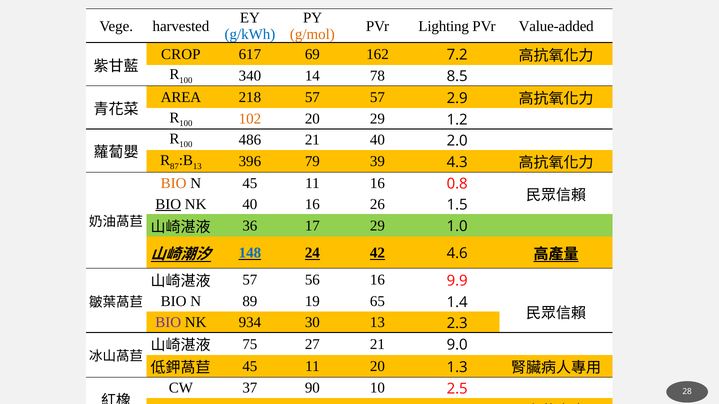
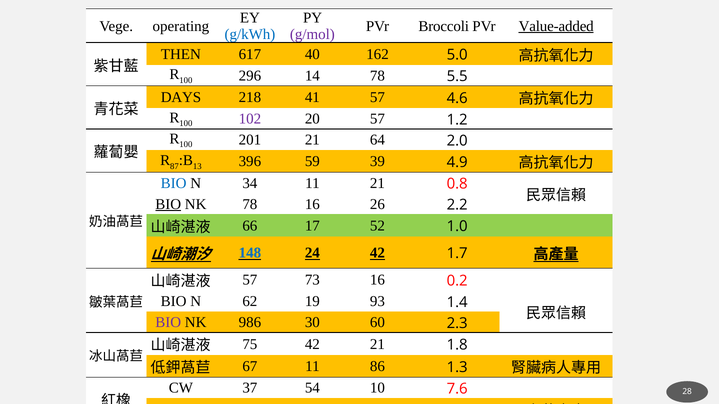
harvested: harvested -> operating (181, 26)
Lighting: Lighting -> Broccoli (444, 26)
Value-added underline: none -> present (556, 26)
g/mol colour: orange -> purple (312, 34)
CROP: CROP -> THEN (181, 54)
69: 69 -> 40 (312, 54)
7.2: 7.2 -> 5.0 (457, 55)
340: 340 -> 296 (250, 76)
8.5: 8.5 -> 5.5 (457, 77)
AREA: AREA -> DAYS (181, 97)
218 57: 57 -> 41 (312, 97)
2.9: 2.9 -> 4.6 (457, 98)
102 colour: orange -> purple (250, 119)
20 29: 29 -> 57 (377, 119)
486: 486 -> 201 (250, 140)
21 40: 40 -> 64 (377, 140)
79: 79 -> 59 (312, 162)
39 4.3: 4.3 -> 4.9 (457, 162)
BIO colour: orange -> blue (174, 183)
N 45: 45 -> 34 (250, 183)
11 16: 16 -> 21 (377, 183)
NK 40: 40 -> 78 (250, 204)
1.5: 1.5 -> 2.2 (457, 205)
36: 36 -> 66 (250, 226)
17 29: 29 -> 52 (377, 226)
4.6: 4.6 -> 1.7 (457, 254)
56: 56 -> 73 (312, 280)
9.9: 9.9 -> 0.2 (457, 281)
89: 89 -> 62 (250, 302)
65: 65 -> 93 (377, 302)
934: 934 -> 986 (250, 323)
30 13: 13 -> 60 (377, 323)
75 27: 27 -> 42 (312, 344)
9.0: 9.0 -> 1.8 (457, 345)
45: 45 -> 67 (250, 367)
11 20: 20 -> 86 (377, 367)
90: 90 -> 54 (312, 388)
2.5: 2.5 -> 7.6 (457, 389)
